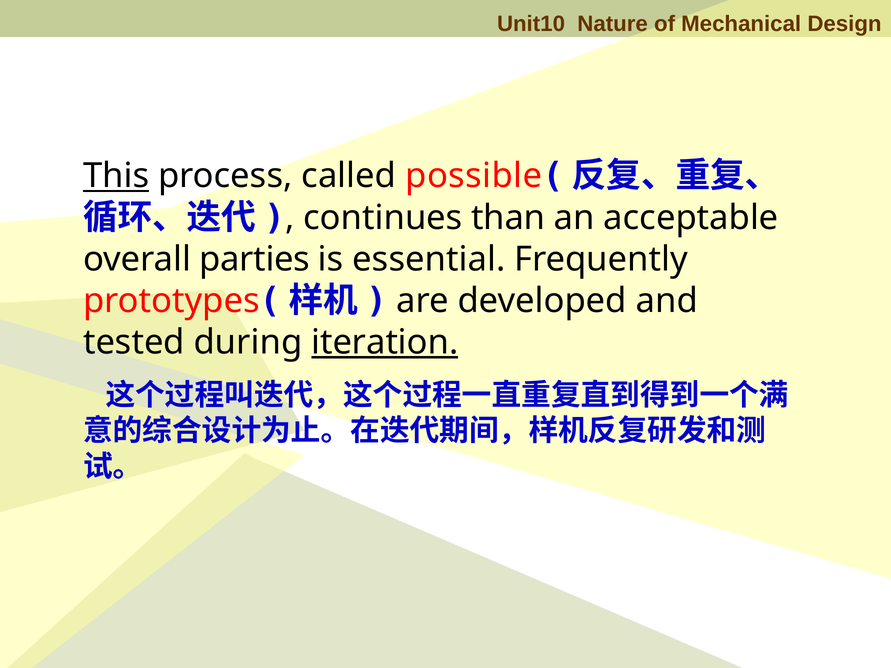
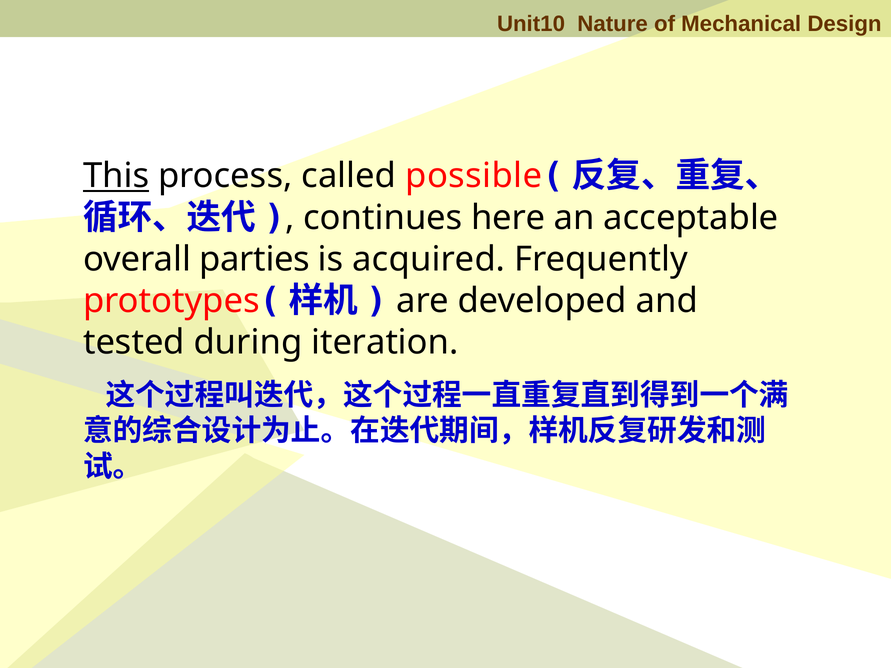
than: than -> here (508, 218)
essential: essential -> acquired (429, 259)
iteration underline: present -> none (385, 343)
